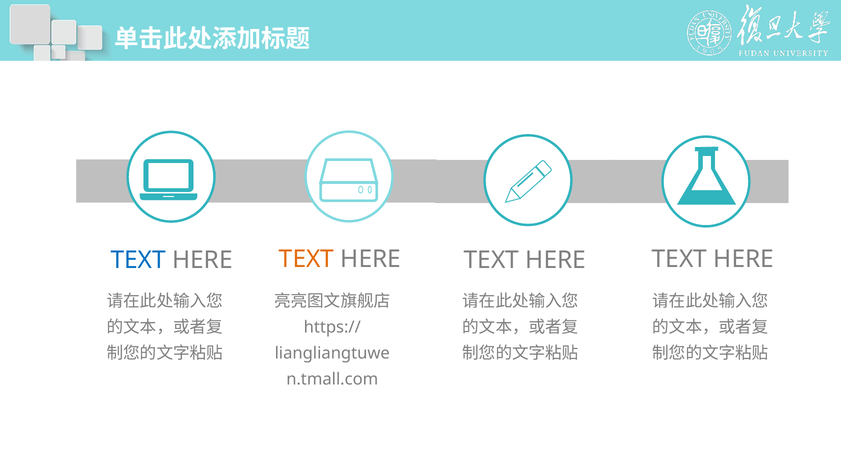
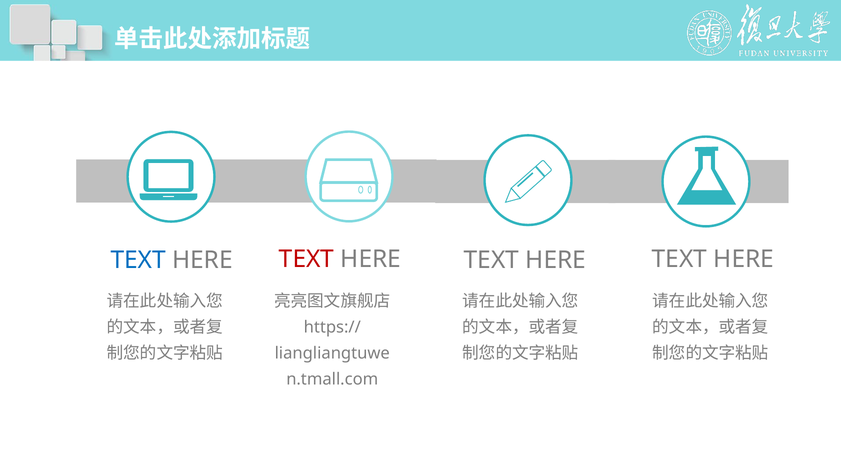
TEXT colour: orange -> red (307, 259)
